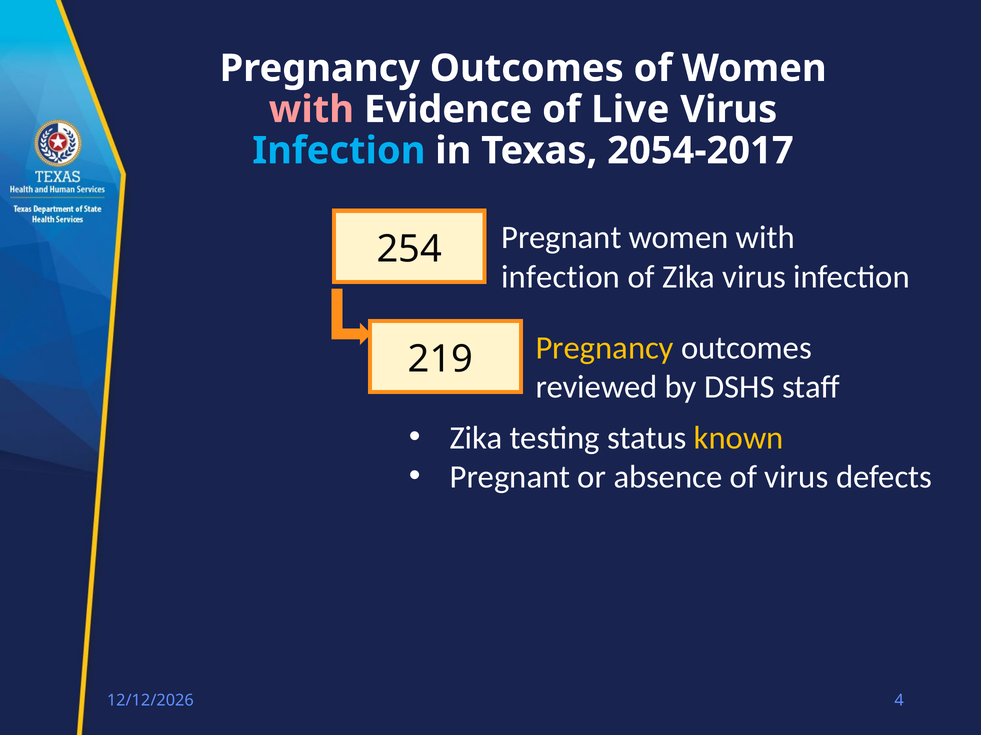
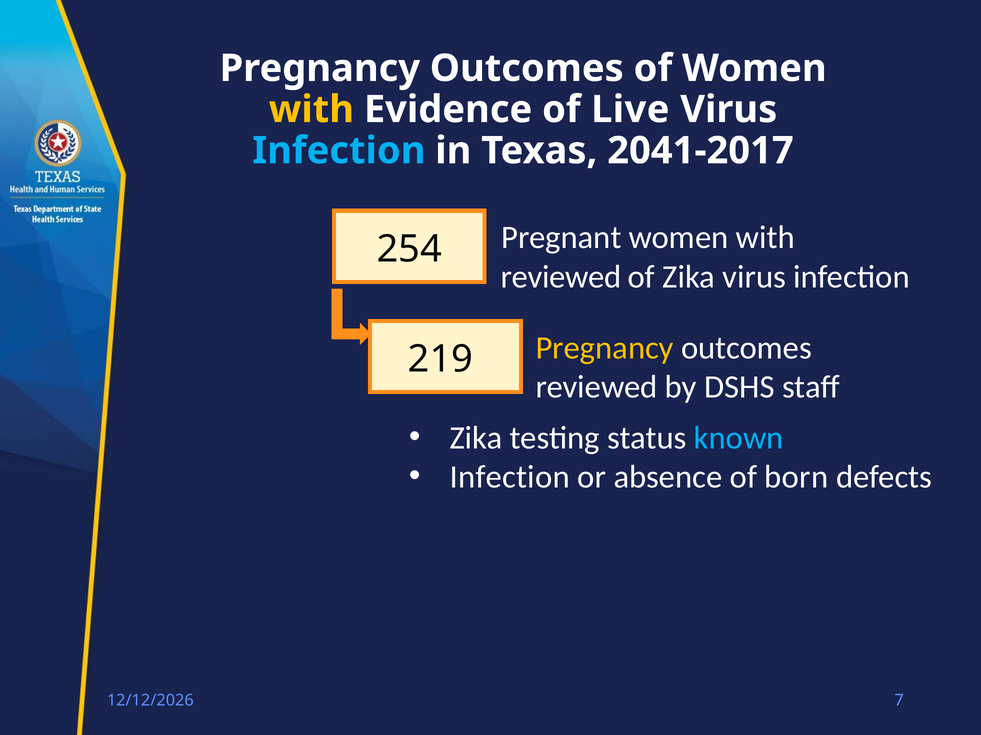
with colour: pink -> yellow (311, 110)
2054-2017: 2054-2017 -> 2041-2017 (700, 151)
infection: infection -> reviewed (561, 277)
known colour: yellow -> light blue (739, 438)
Pregnant: Pregnant -> Infection (510, 477)
of virus: virus -> born (796, 477)
4: 4 -> 7 (899, 701)
